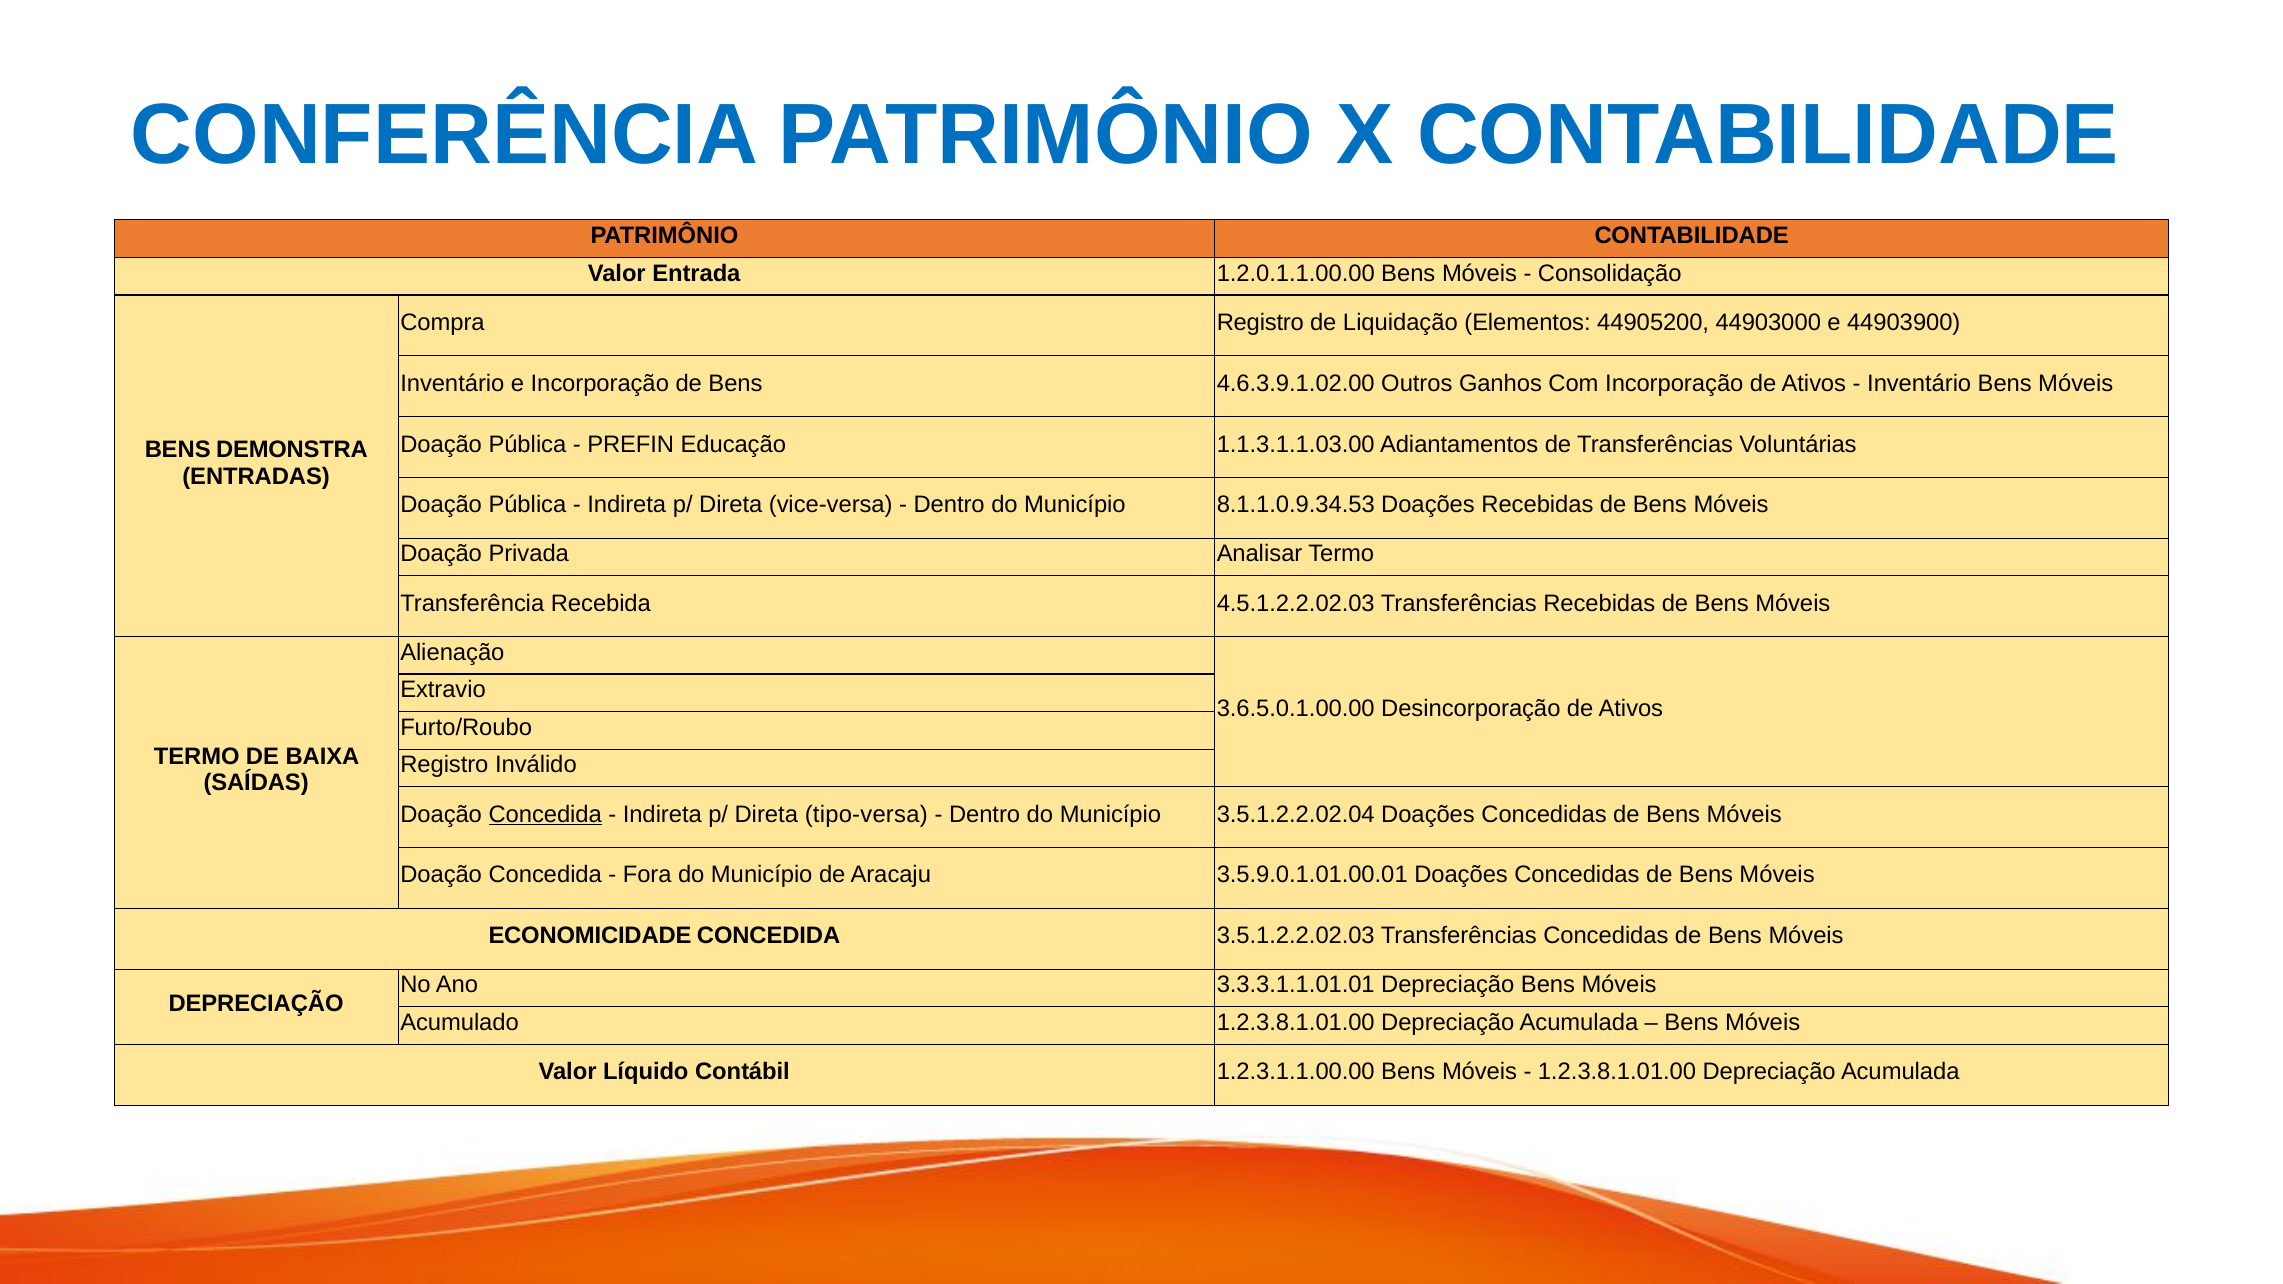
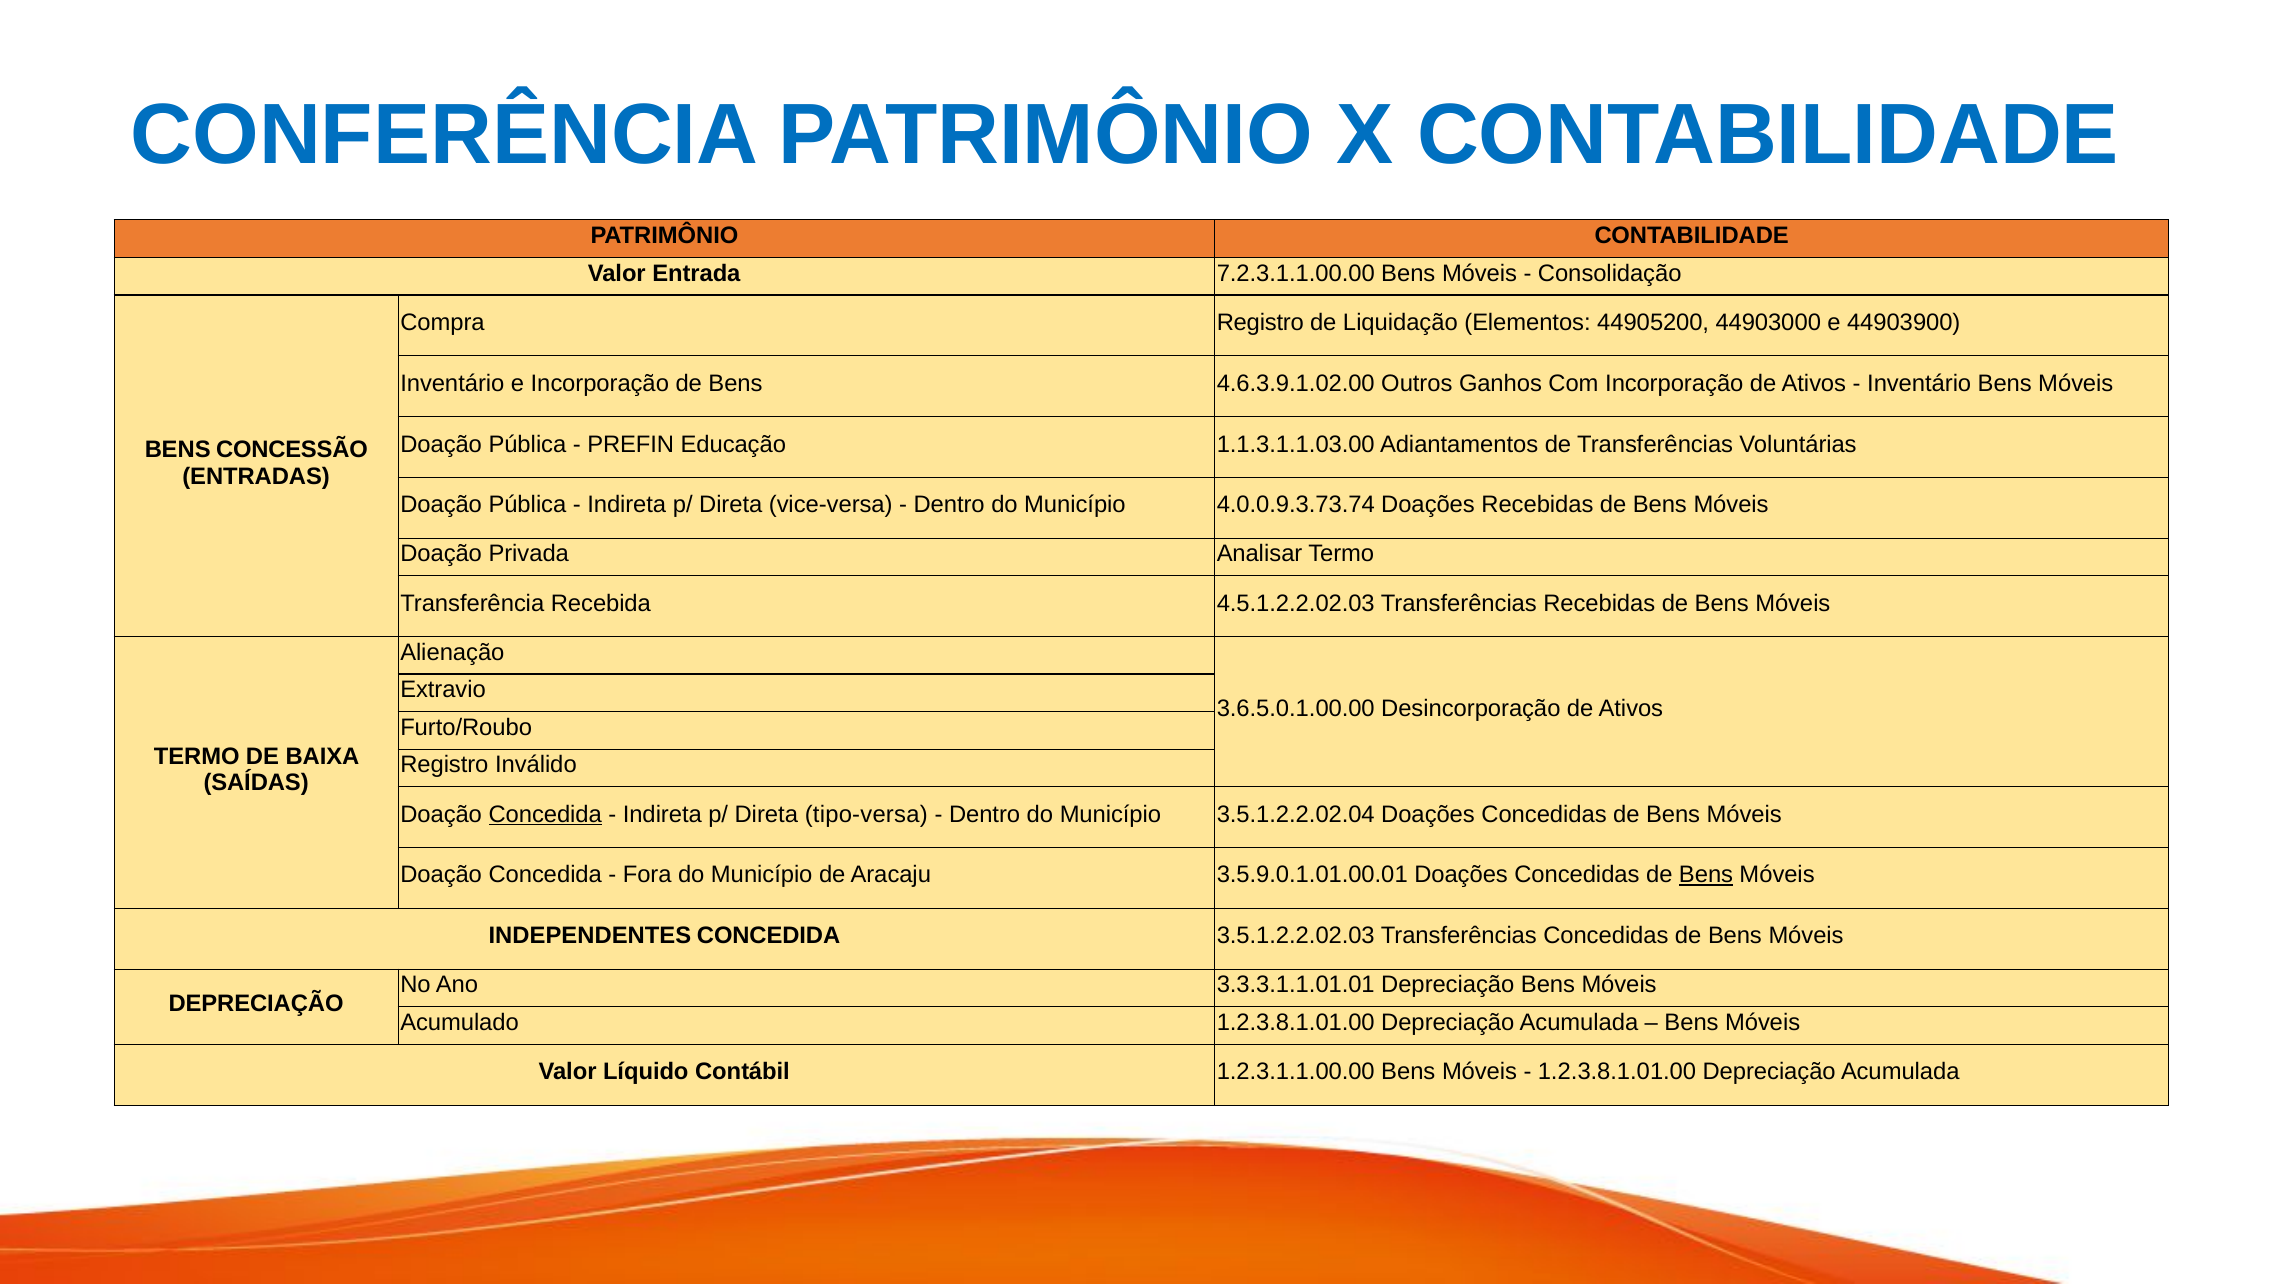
1.2.0.1.1.00.00: 1.2.0.1.1.00.00 -> 7.2.3.1.1.00.00 (1296, 273)
DEMONSTRA: DEMONSTRA -> CONCESSÃO (292, 450)
8.1.1.0.9.34.53: 8.1.1.0.9.34.53 -> 4.0.0.9.3.73.74 (1296, 505)
Bens underline: none -> present (1706, 875)
ECONOMICIDADE: ECONOMICIDADE -> INDEPENDENTES (590, 936)
